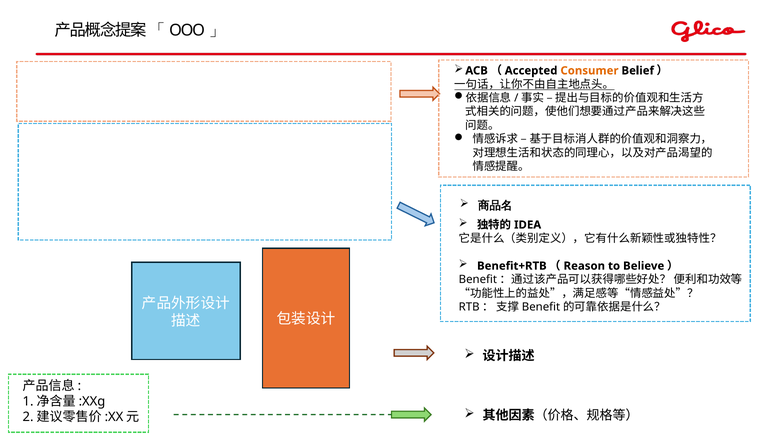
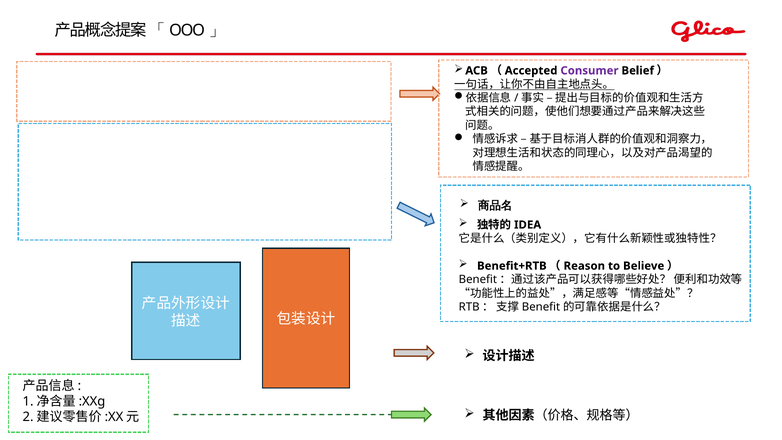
Consumer colour: orange -> purple (589, 71)
